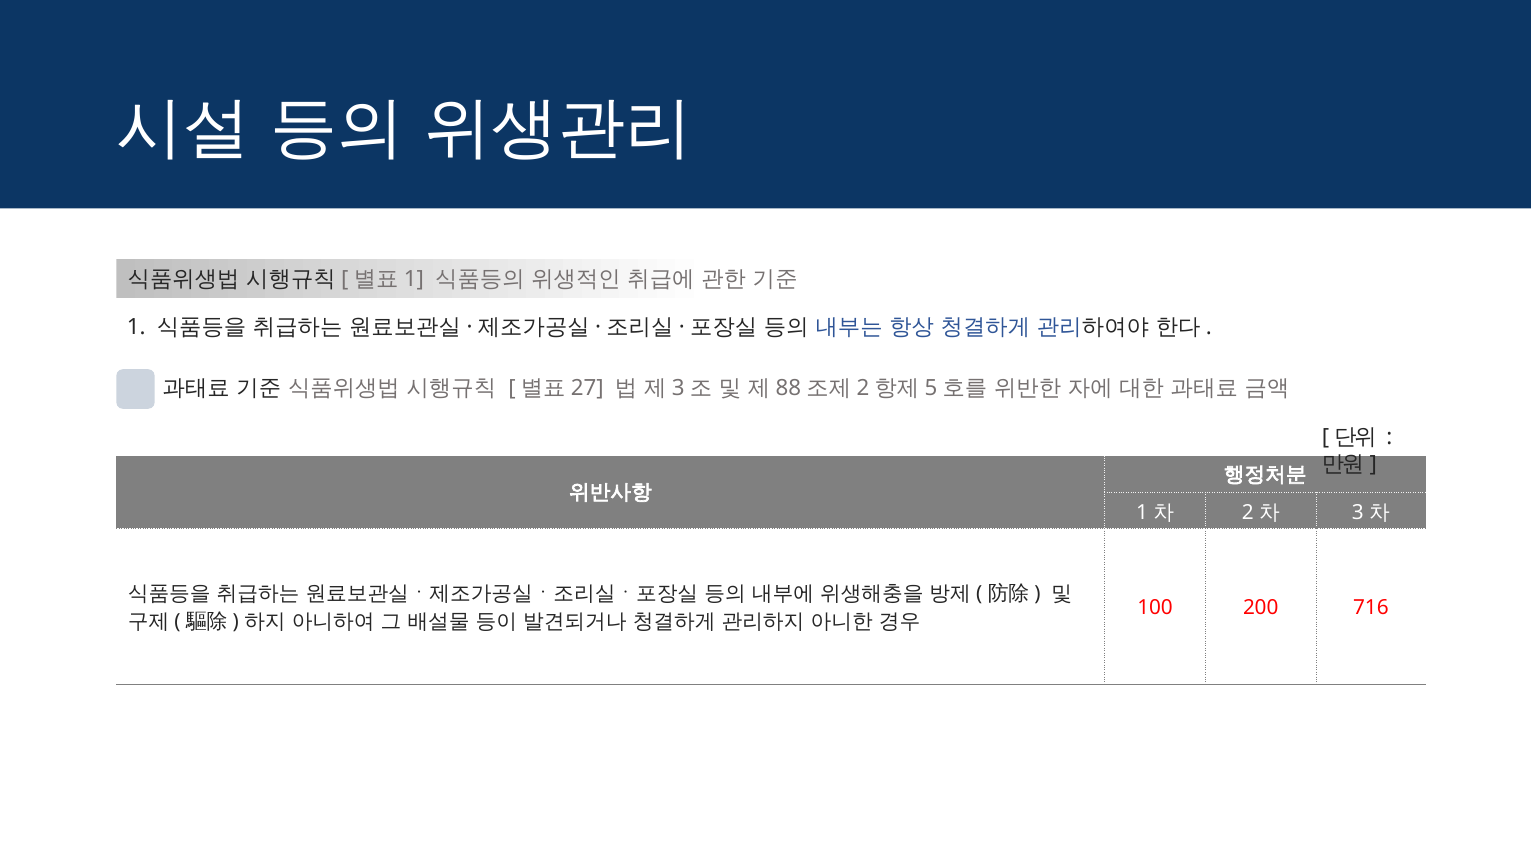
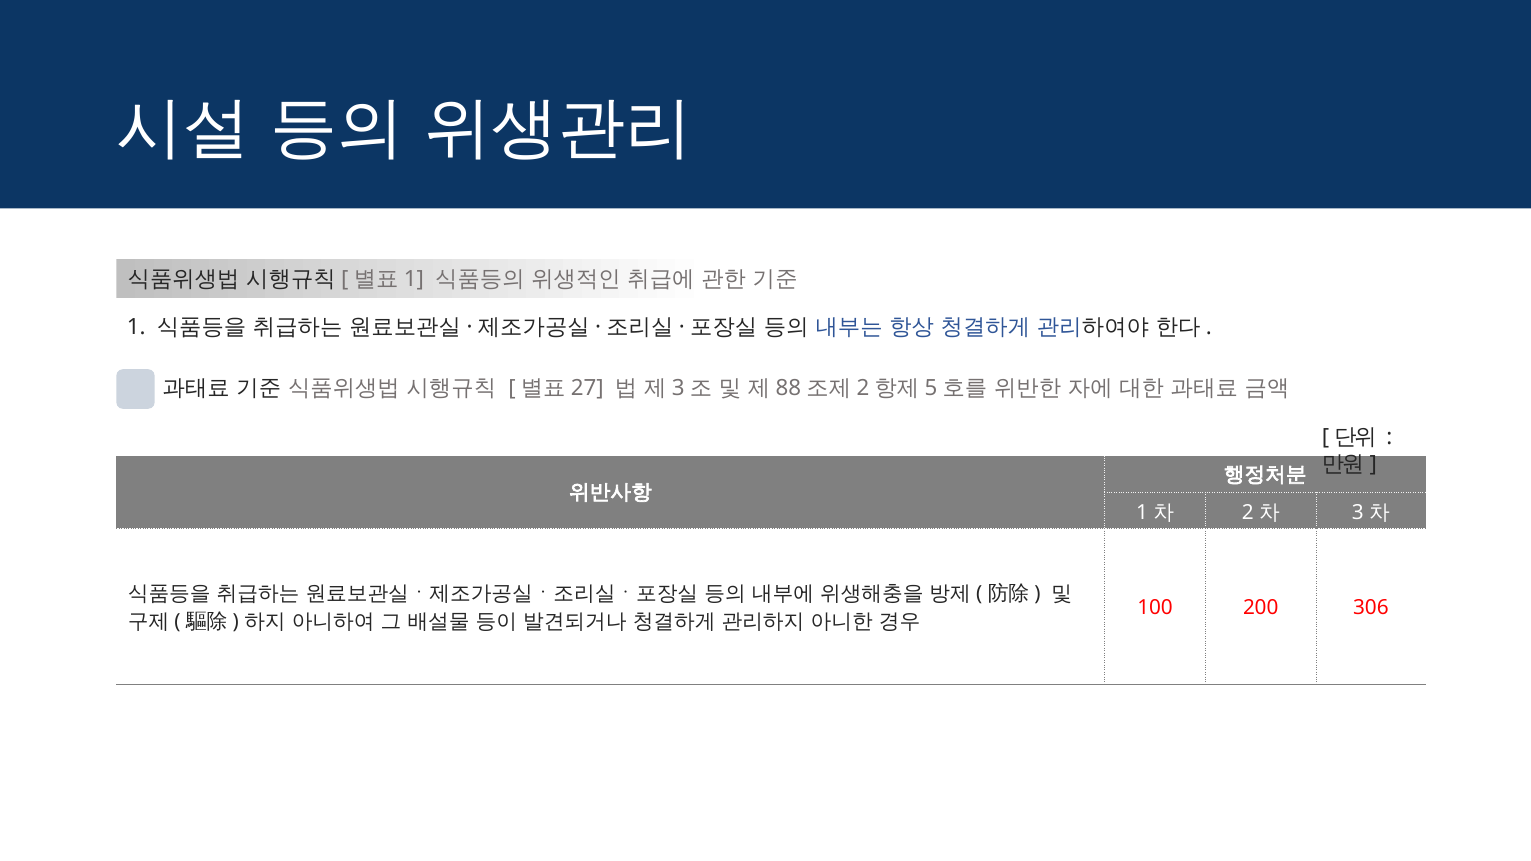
716: 716 -> 306 (1371, 608)
